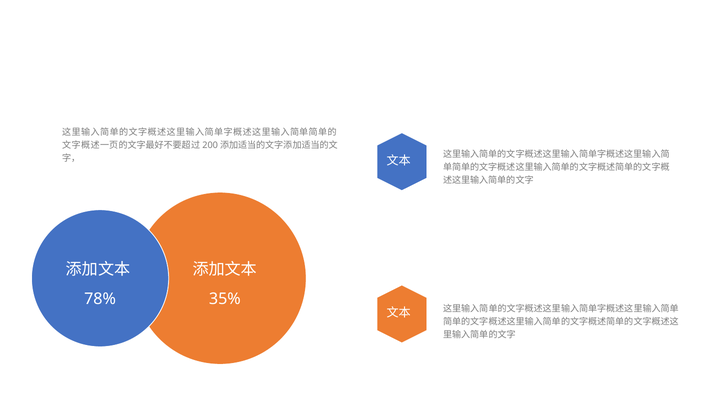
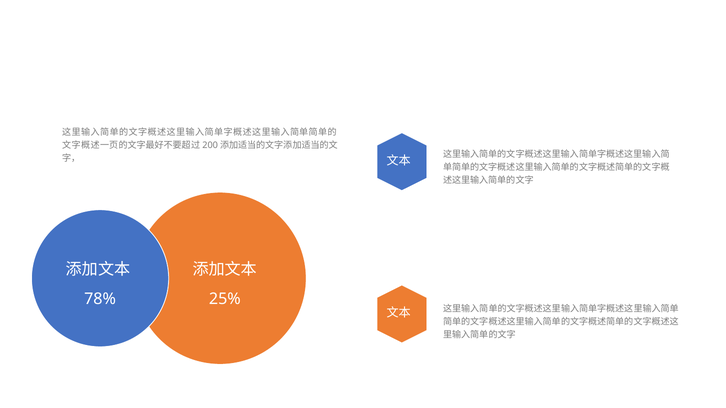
35%: 35% -> 25% (225, 299)
